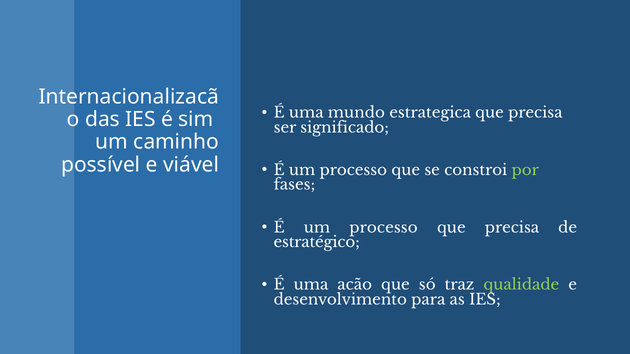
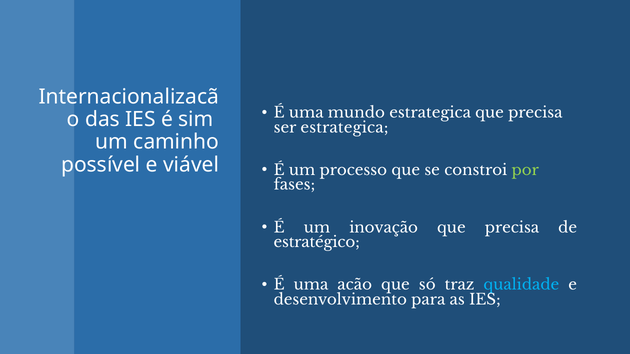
ser significado: significado -> estrategica (345, 128)
processo: processo -> inovação (384, 228)
qualidade colour: light green -> light blue (521, 285)
